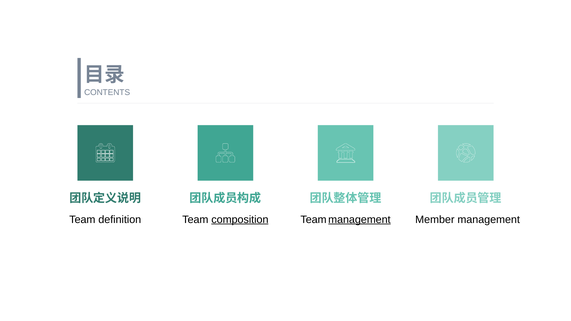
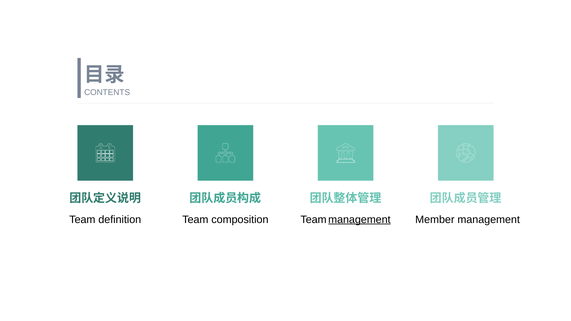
composition underline: present -> none (240, 220)
